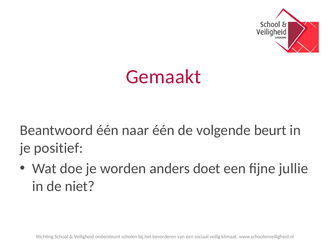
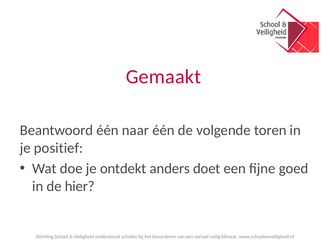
beurt: beurt -> toren (270, 130)
worden: worden -> ontdekt (123, 168)
jullie: jullie -> goed (294, 168)
niet: niet -> hier (80, 186)
